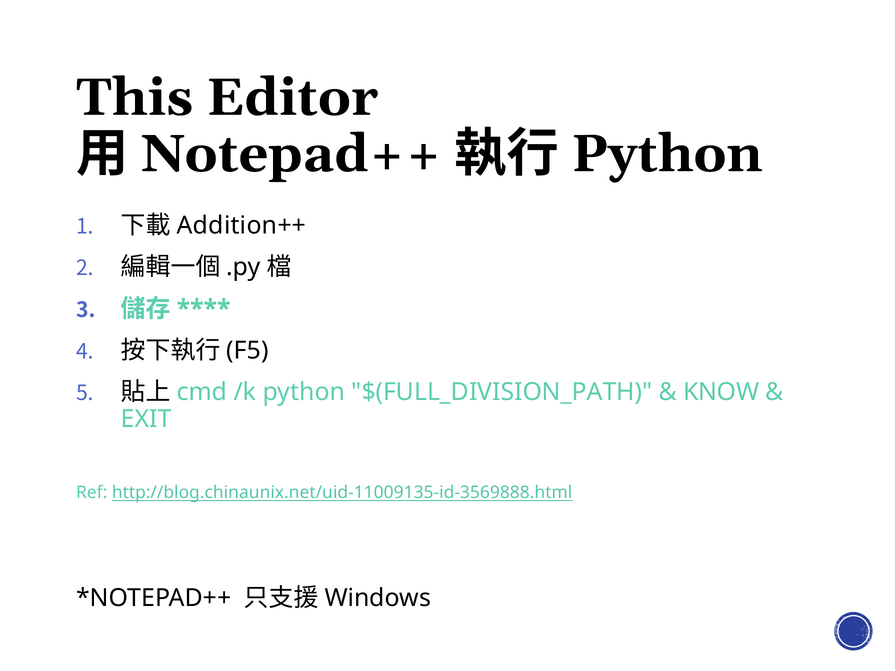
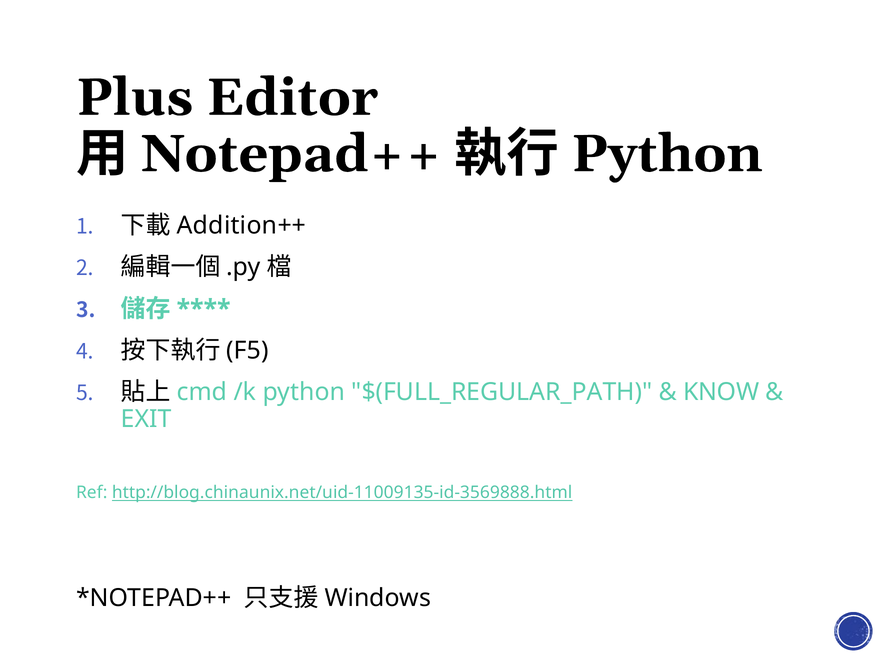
This: This -> Plus (135, 98)
$(FULL_DIVISION_PATH: $(FULL_DIVISION_PATH -> $(FULL_REGULAR_PATH (502, 392)
